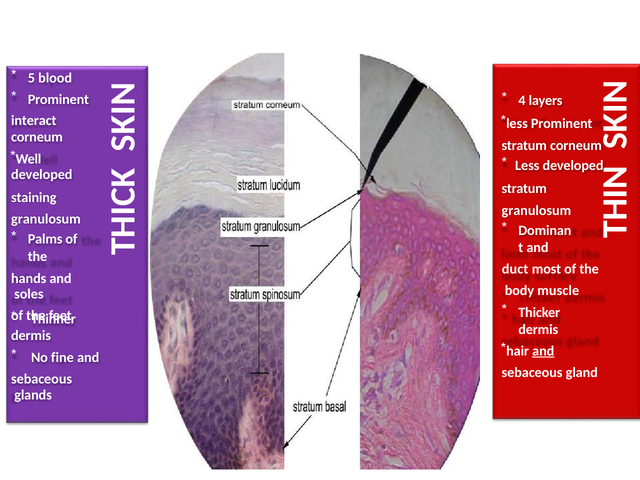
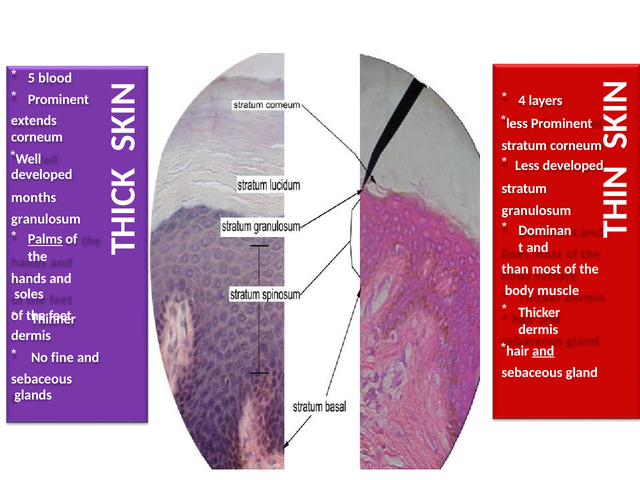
interact: interact -> extends (34, 121)
staining: staining -> months (34, 197)
Palms underline: none -> present (45, 239)
duct: duct -> than (515, 269)
